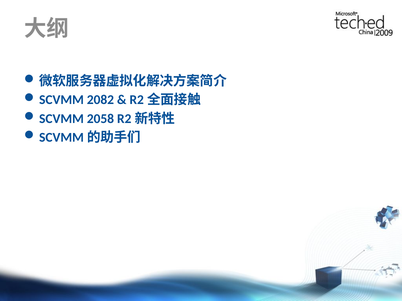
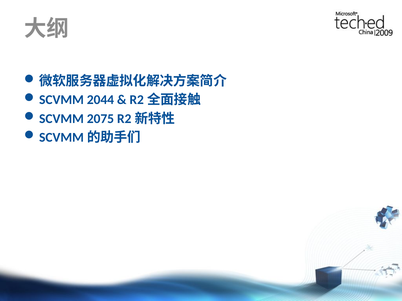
2082: 2082 -> 2044 (100, 100)
2058: 2058 -> 2075 (100, 119)
